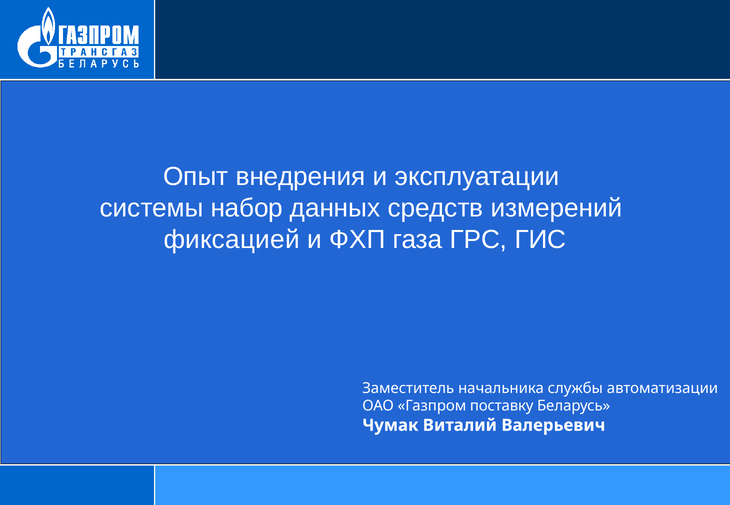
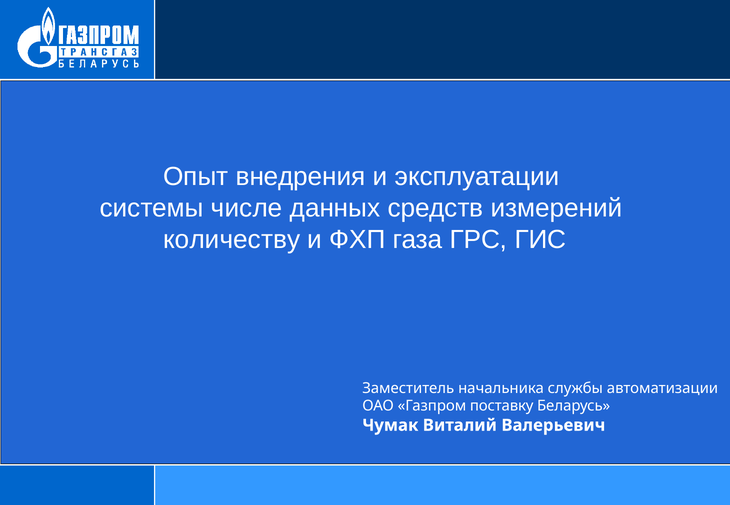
набор: набор -> числе (247, 208)
фиксацией: фиксацией -> количеству (232, 240)
